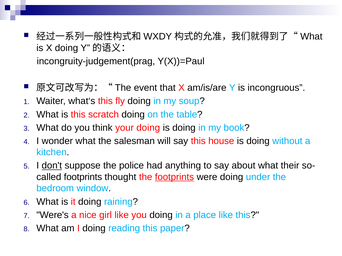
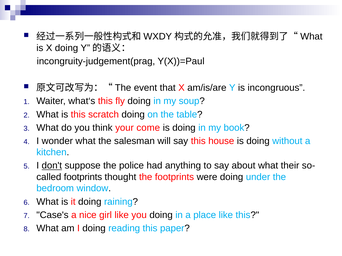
your doing: doing -> come (148, 128)
footprints underline: present -> none (174, 177)
Were's: Were's -> Case's (52, 215)
